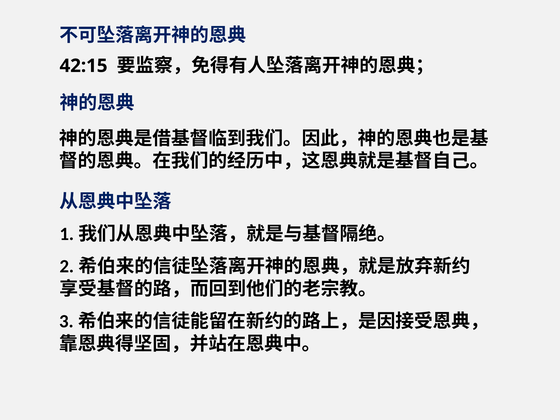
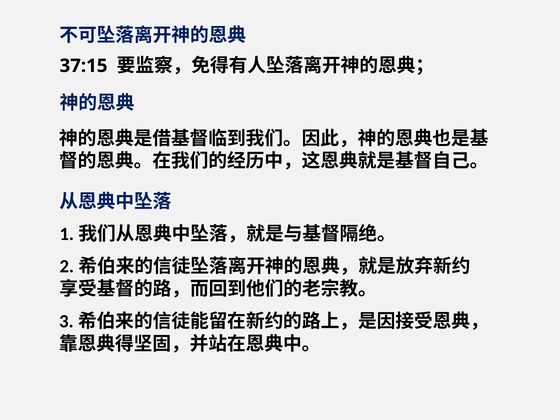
42:15: 42:15 -> 37:15 (84, 66)
